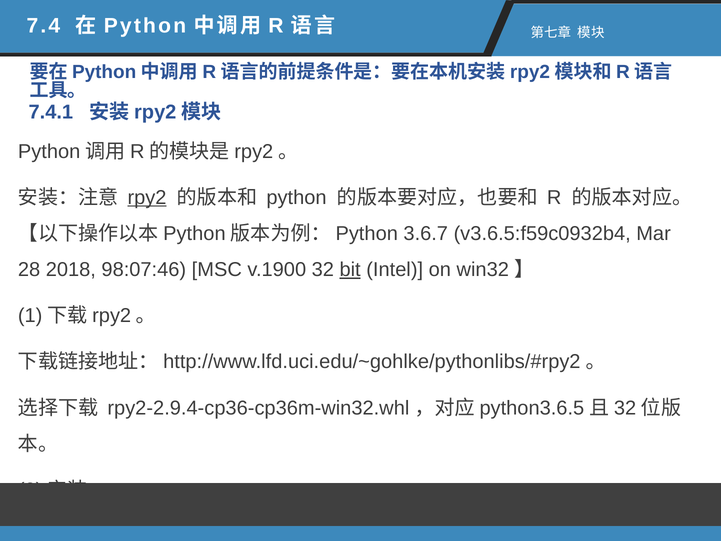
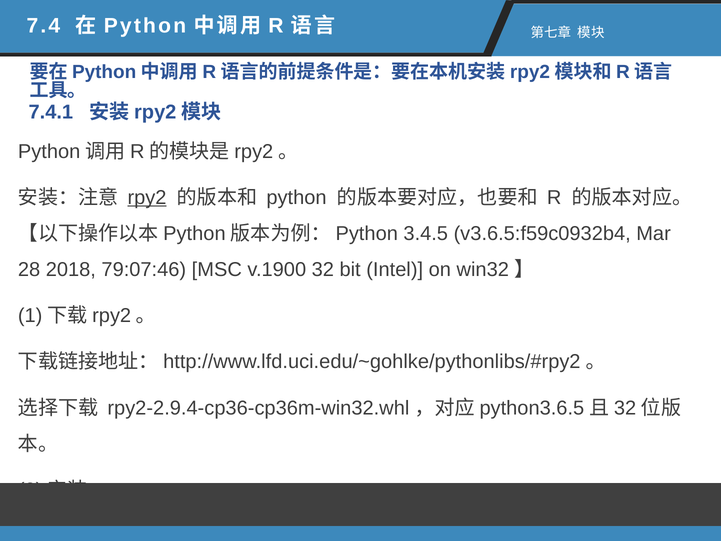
3.6.7: 3.6.7 -> 3.4.5 (426, 233)
98:07:46: 98:07:46 -> 79:07:46 (144, 269)
bit underline: present -> none (350, 269)
